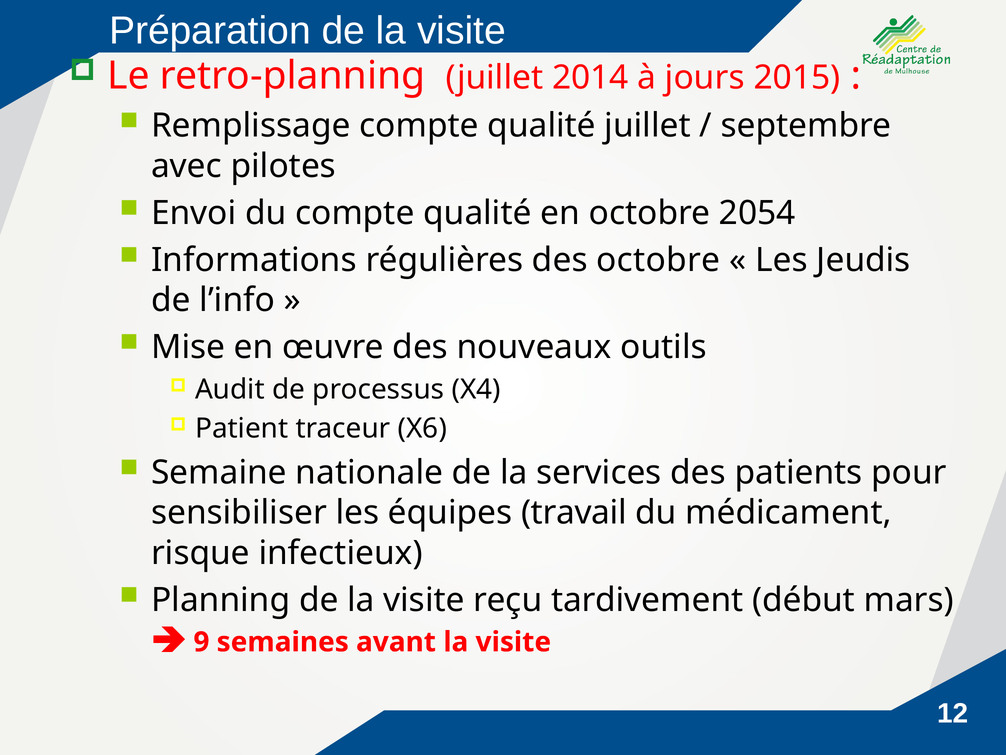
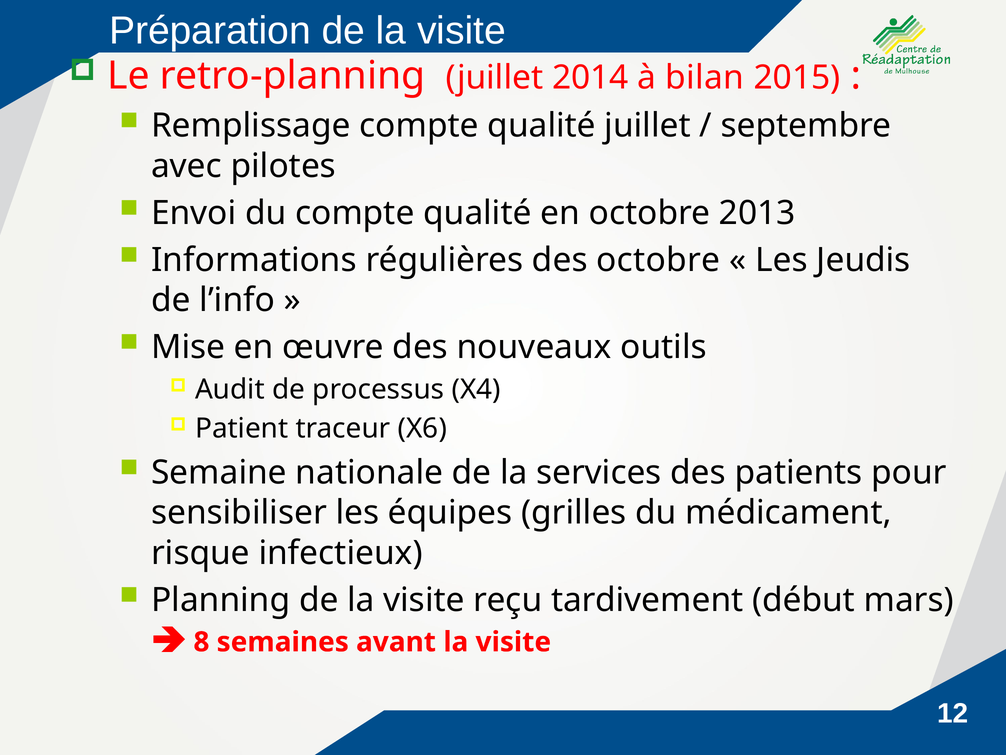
jours: jours -> bilan (705, 78)
2054: 2054 -> 2013 (757, 213)
travail: travail -> grilles (574, 512)
9: 9 -> 8 (201, 642)
